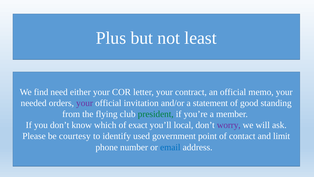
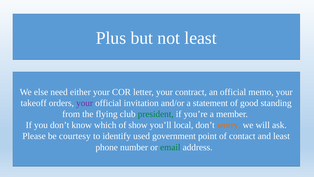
find: find -> else (41, 92)
needed: needed -> takeoff (34, 103)
exact: exact -> show (138, 125)
worry colour: purple -> orange (229, 125)
and limit: limit -> least (282, 136)
email colour: blue -> green (170, 147)
